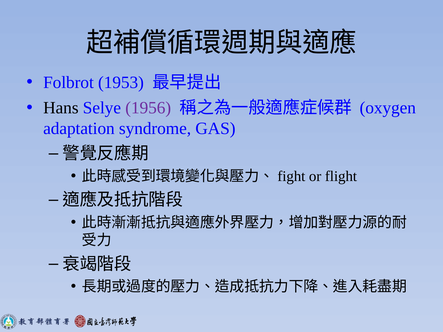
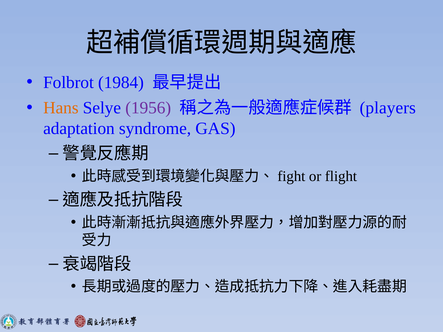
1953: 1953 -> 1984 (121, 82)
Hans colour: black -> orange (61, 108)
oxygen: oxygen -> players (388, 108)
